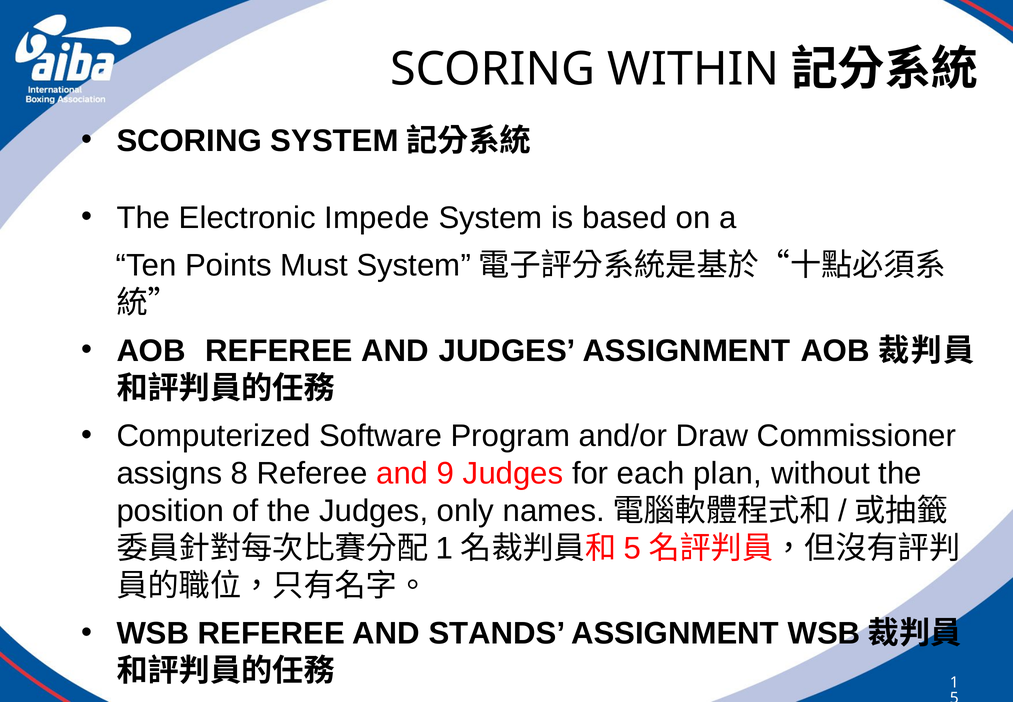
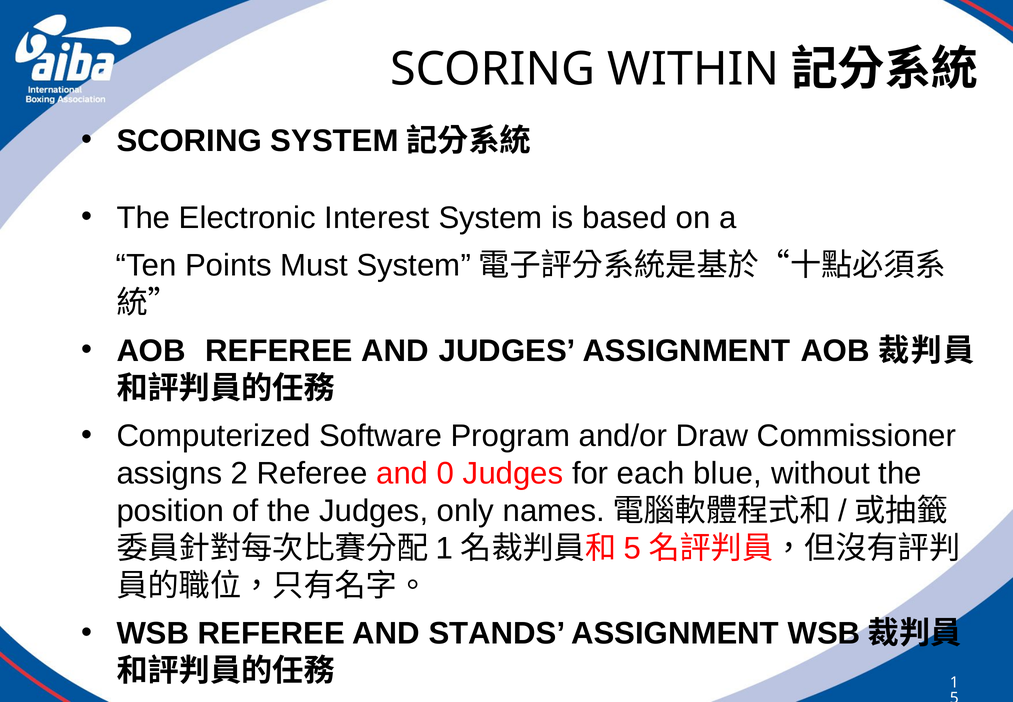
Impede: Impede -> Interest (377, 218)
8: 8 -> 2 (239, 473)
9: 9 -> 0 (446, 473)
plan: plan -> blue (728, 473)
